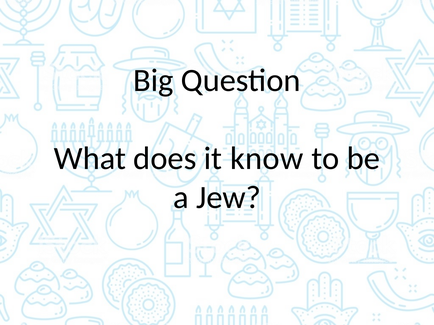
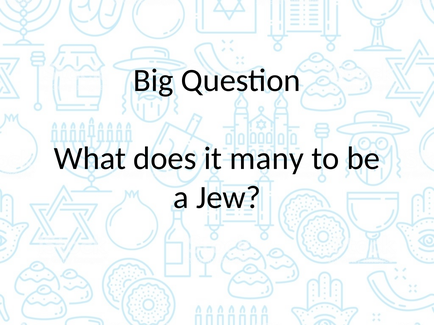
know: know -> many (267, 159)
